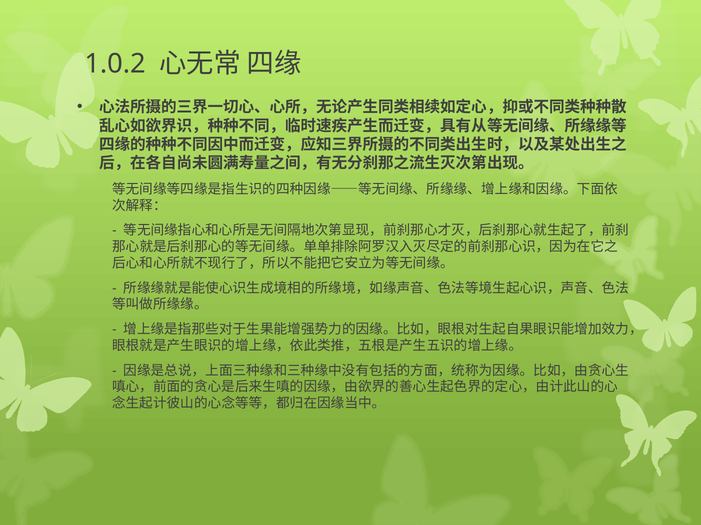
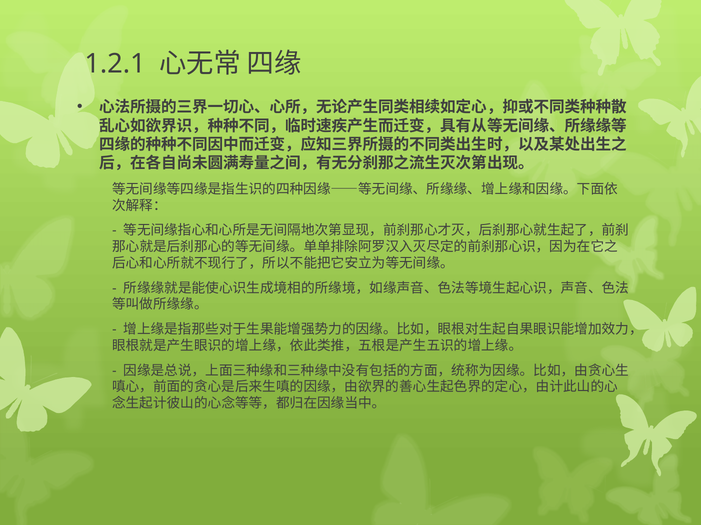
1.0.2: 1.0.2 -> 1.2.1 (115, 64)
